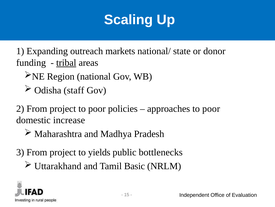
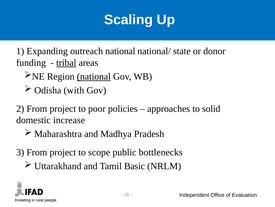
outreach markets: markets -> national (120, 51)
national underline: none -> present (94, 76)
staff: staff -> with (74, 90)
approaches to poor: poor -> solid (211, 108)
yields: yields -> scope (99, 152)
